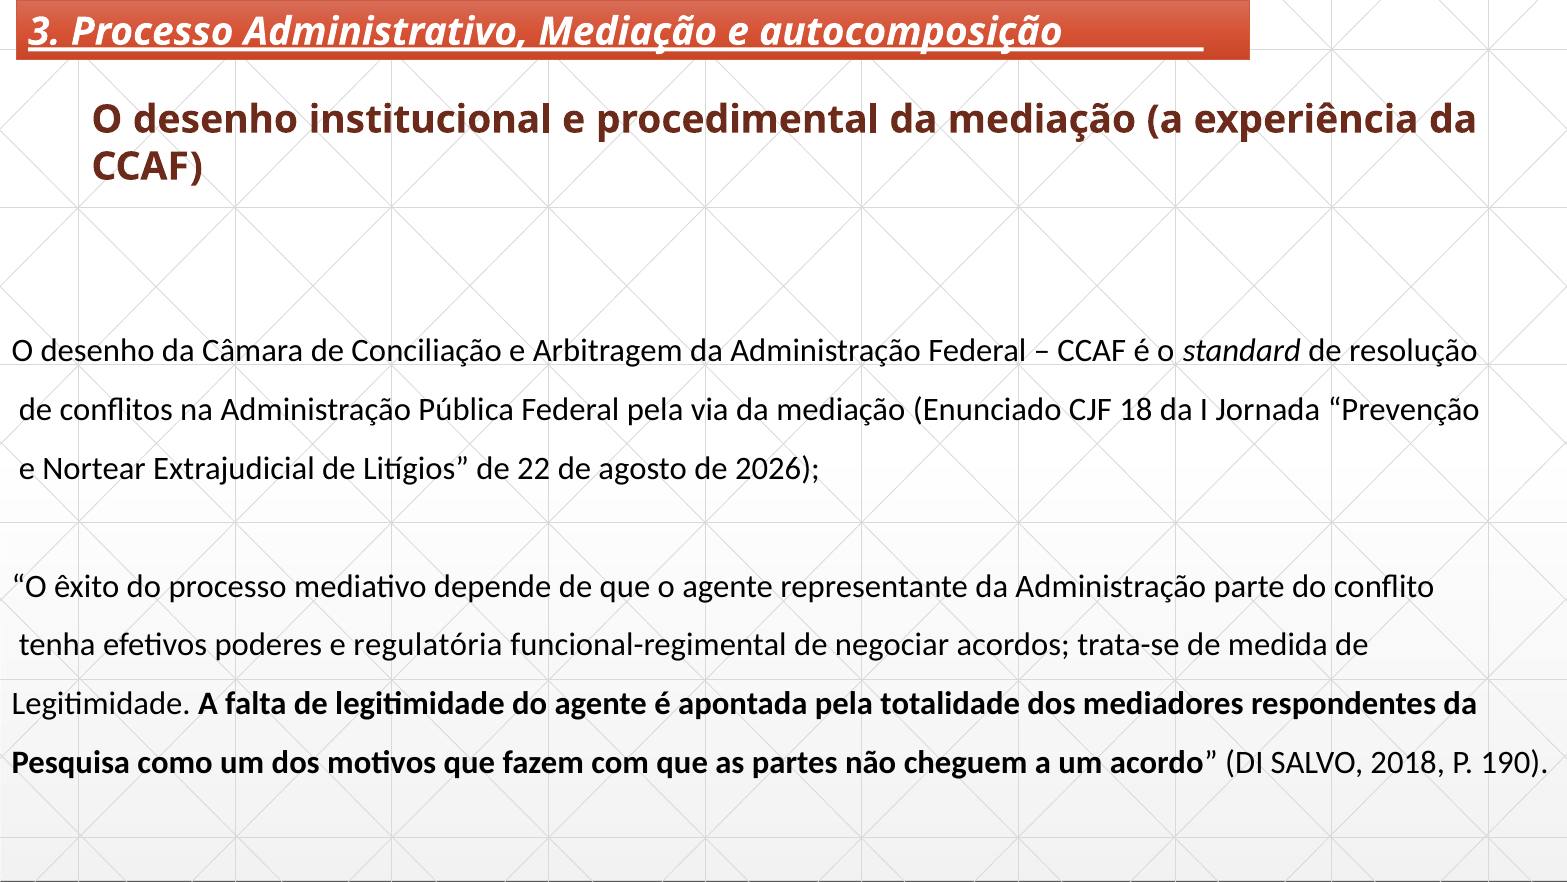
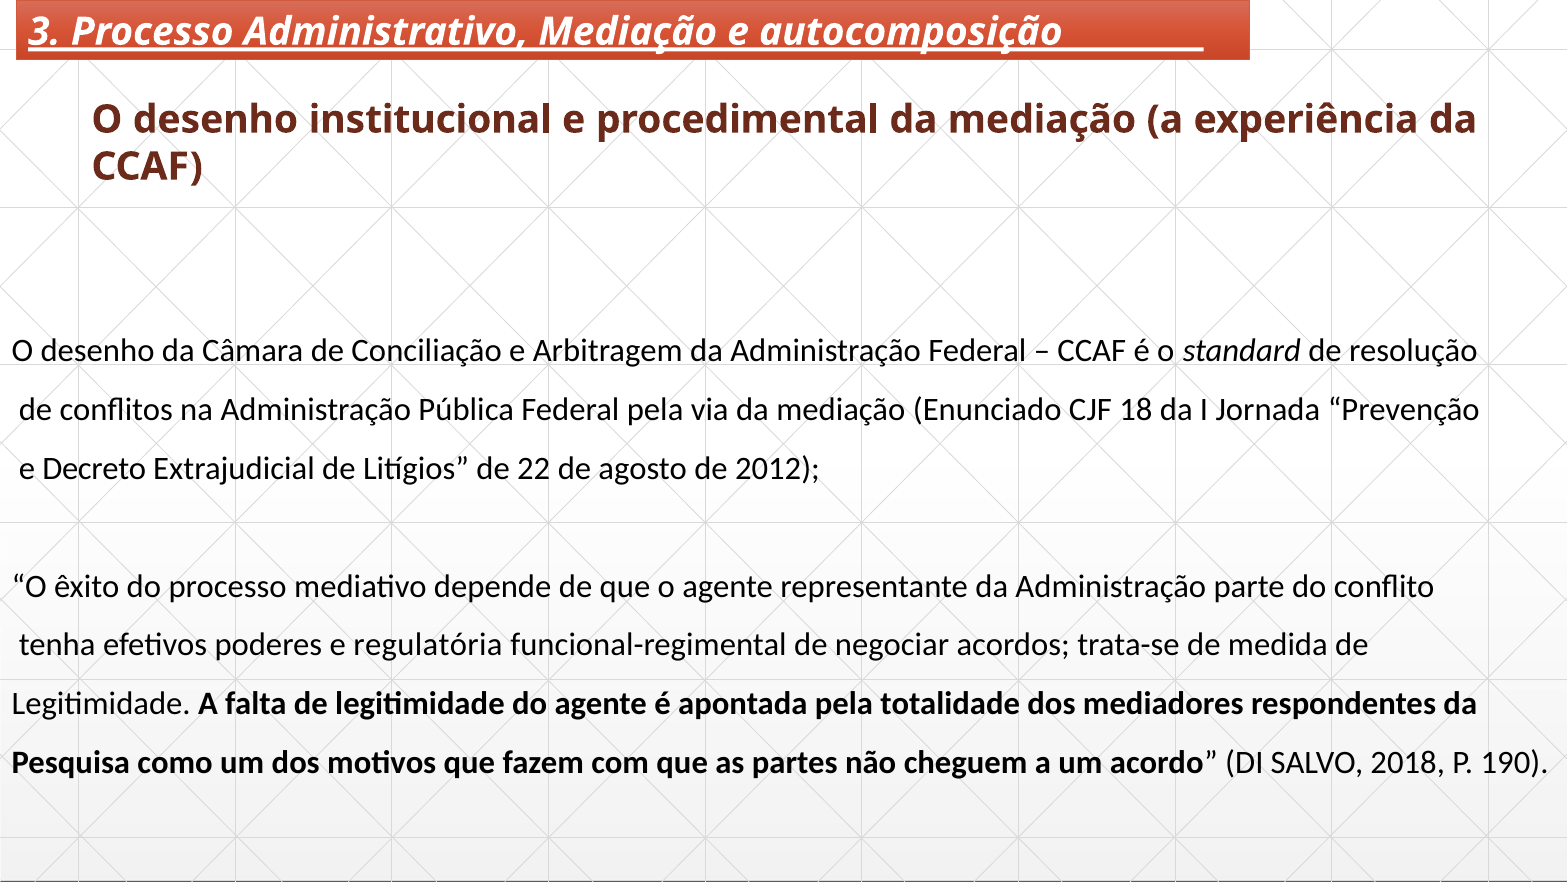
Nortear: Nortear -> Decreto (94, 468)
2026: 2026 -> 2012 (777, 468)
